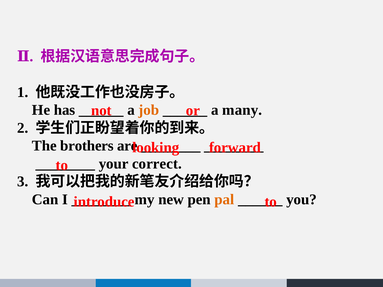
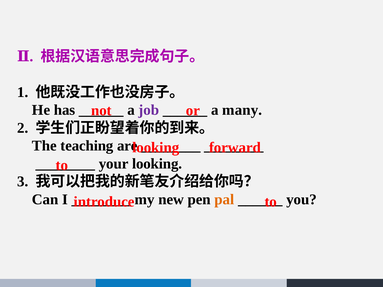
job colour: orange -> purple (149, 110)
brothers: brothers -> teaching (87, 146)
your correct: correct -> looking (157, 164)
